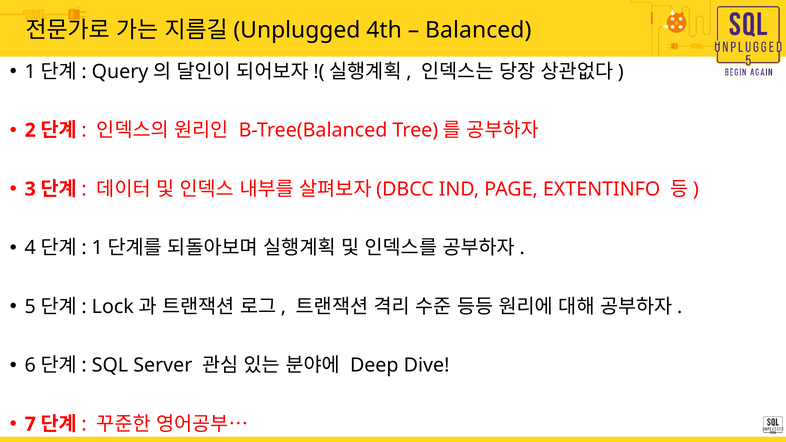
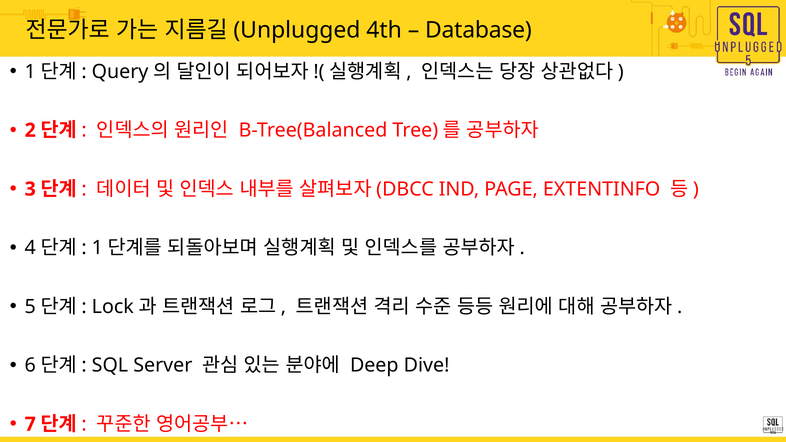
Balanced: Balanced -> Database (478, 30)
